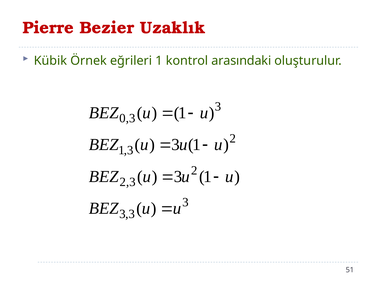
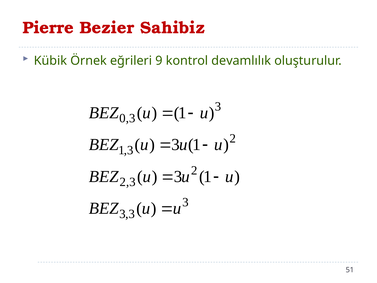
Uzaklık: Uzaklık -> Sahibiz (173, 28)
eğrileri 1: 1 -> 9 (159, 61)
arasındaki: arasındaki -> devamlılık (241, 61)
